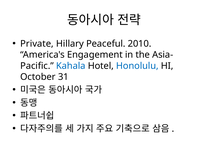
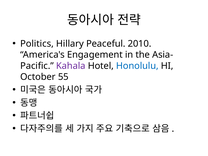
Private: Private -> Politics (37, 44)
Kahala colour: blue -> purple (71, 66)
31: 31 -> 55 (63, 77)
